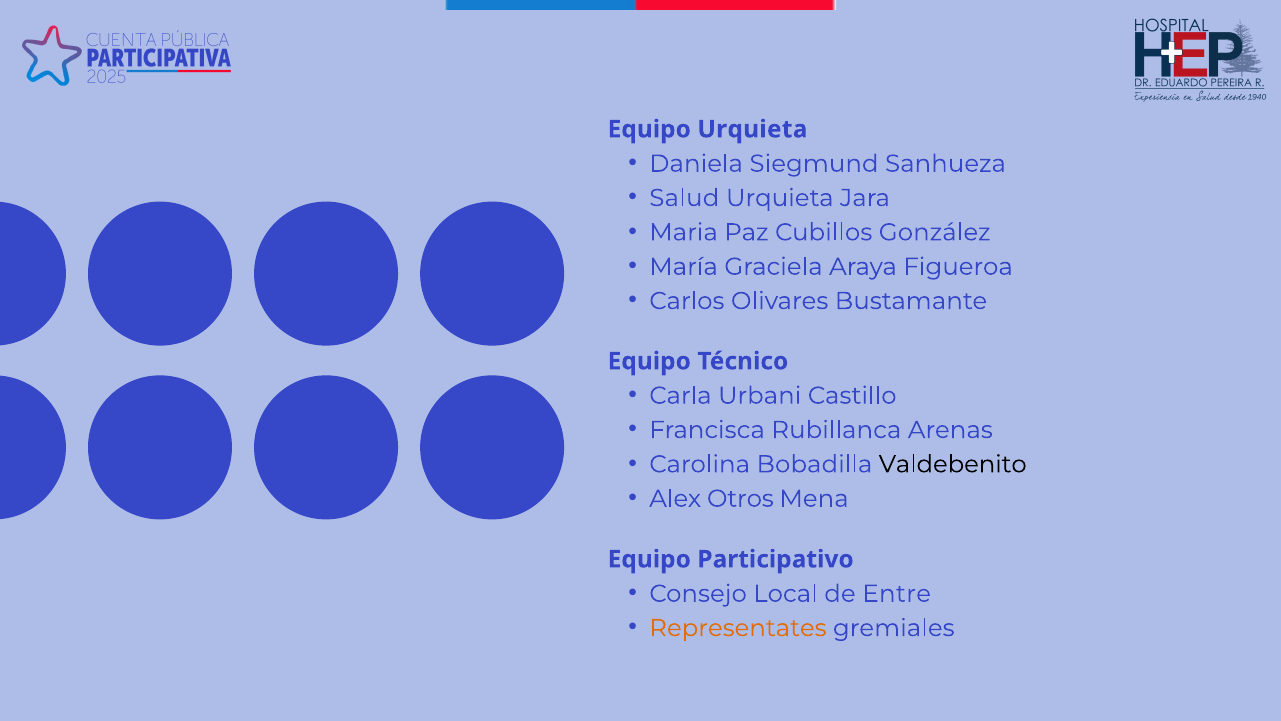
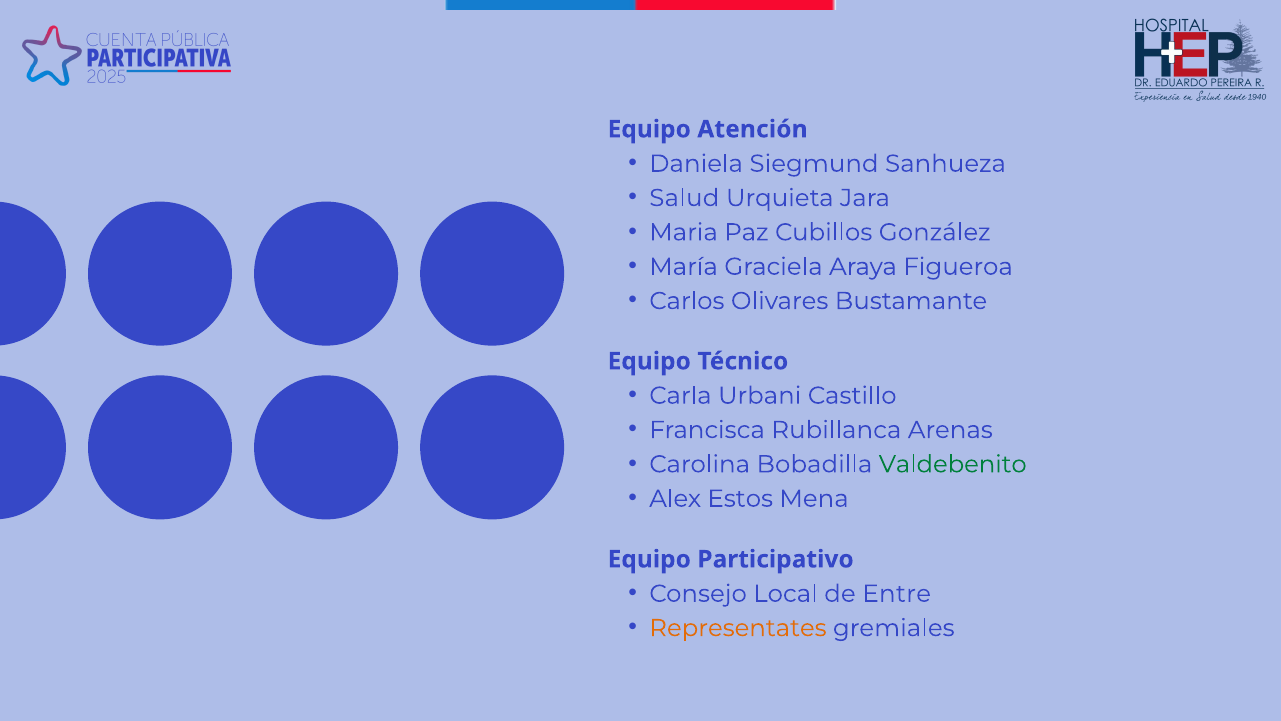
Equipo Urquieta: Urquieta -> Atención (752, 129)
Valdebenito colour: black -> green (953, 464)
Otros: Otros -> Estos (740, 498)
